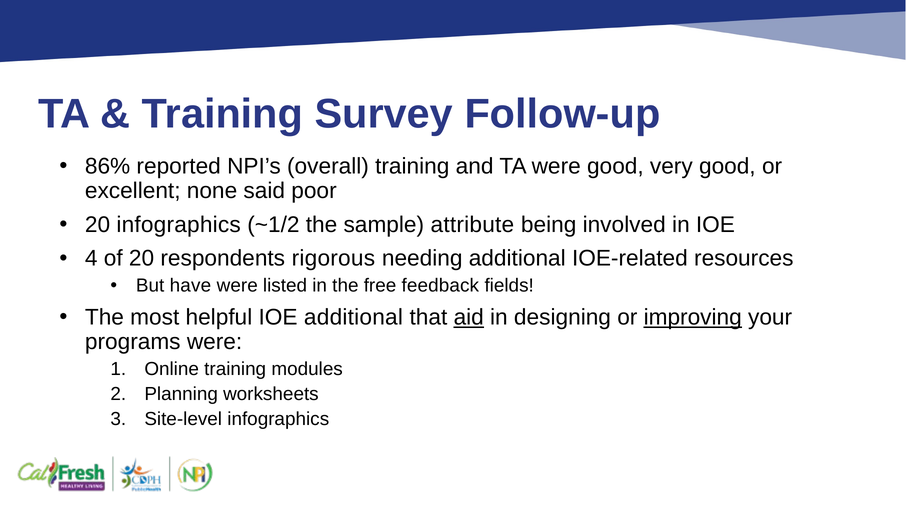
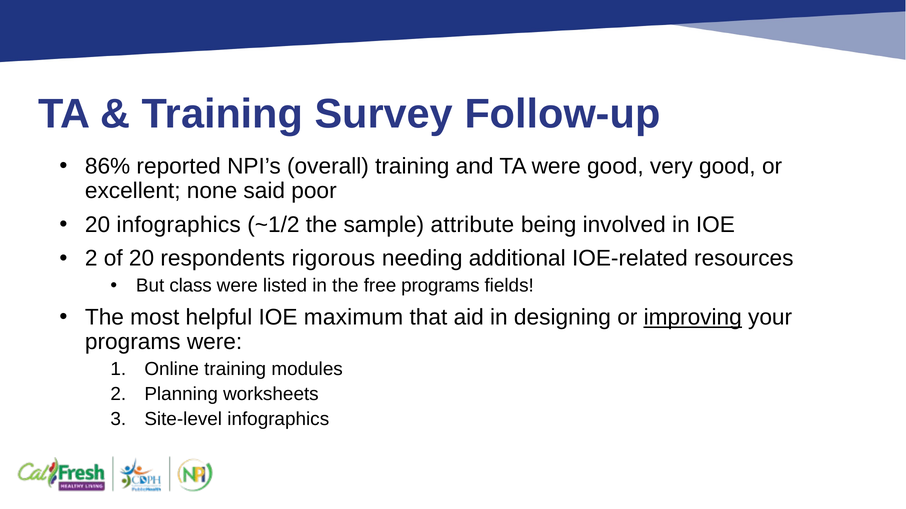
4: 4 -> 2 (91, 259)
have: have -> class (191, 286)
free feedback: feedback -> programs (440, 286)
IOE additional: additional -> maximum (353, 318)
aid underline: present -> none (469, 318)
